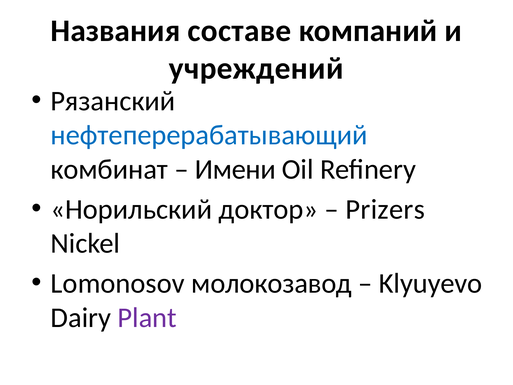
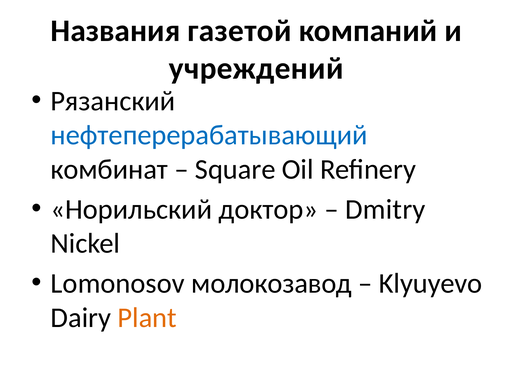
составе: составе -> газетой (239, 31)
Имени: Имени -> Square (235, 169)
Prizers: Prizers -> Dmitry (385, 209)
Plant colour: purple -> orange (147, 317)
